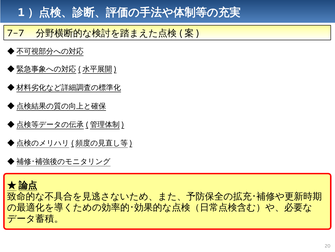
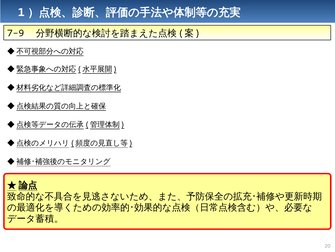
7-7: 7-7 -> 7-9 (16, 33)
